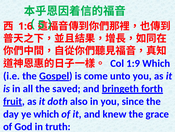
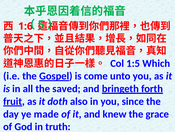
1:9: 1:9 -> 1:5 (133, 63)
ye which: which -> made (46, 113)
